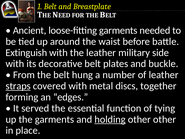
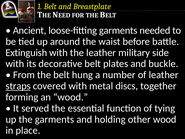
an edges: edges -> wood (71, 97)
holding underline: present -> none (110, 119)
other other: other -> wood (165, 119)
